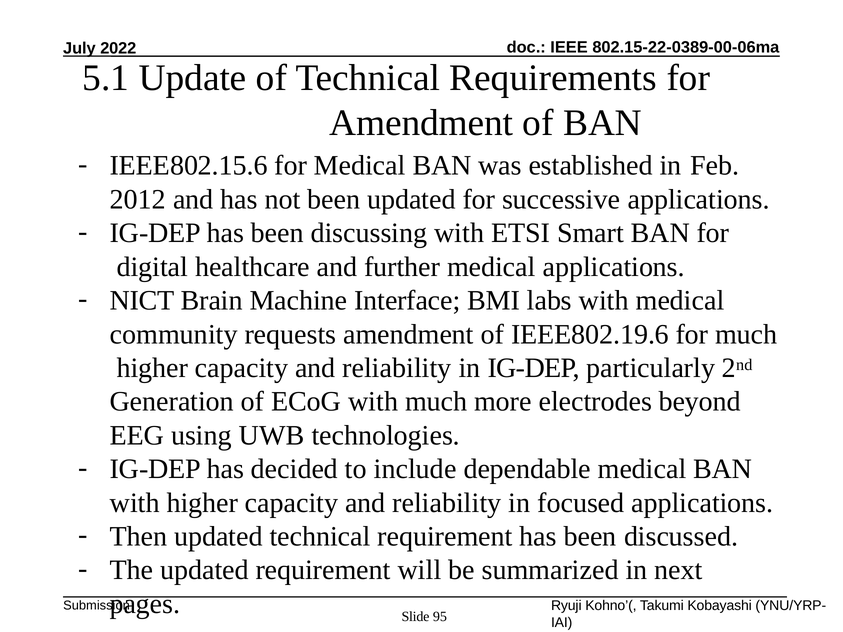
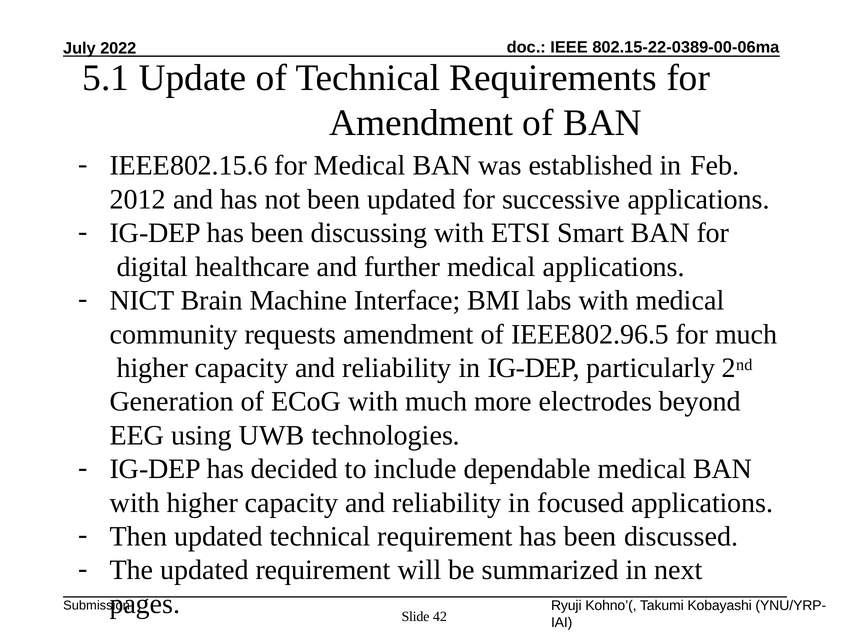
IEEE802.19.6: IEEE802.19.6 -> IEEE802.96.5 (590, 334)
95: 95 -> 42 (440, 617)
